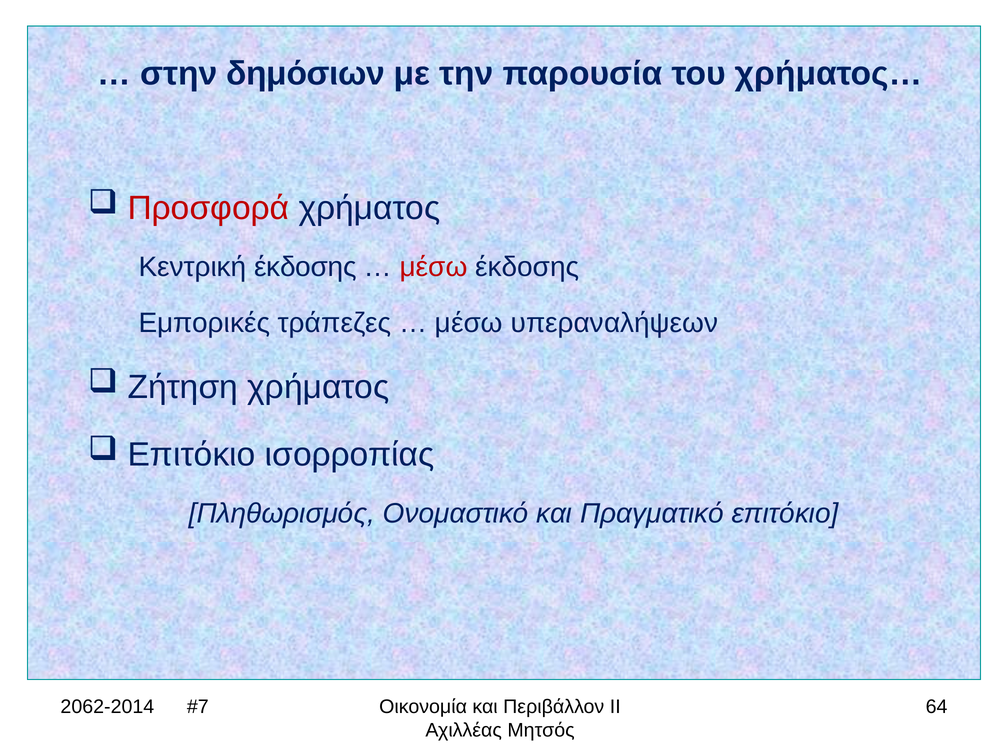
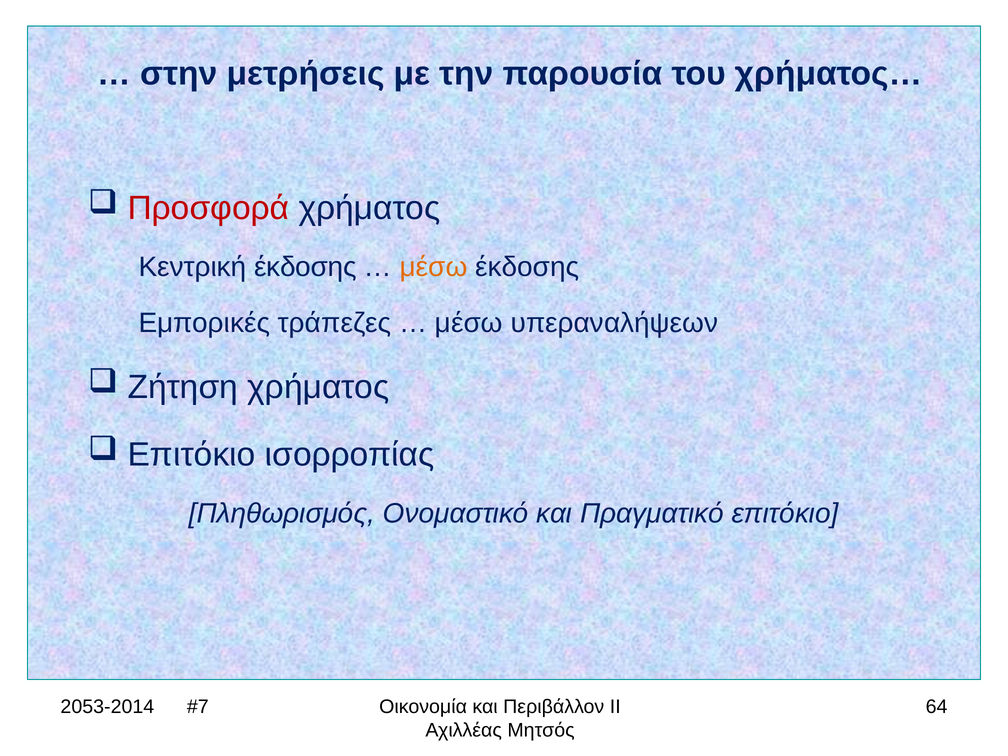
δημόσιων: δημόσιων -> μετρήσεις (306, 74)
μέσω colour: red -> orange (434, 267)
2062-2014: 2062-2014 -> 2053-2014 (107, 707)
